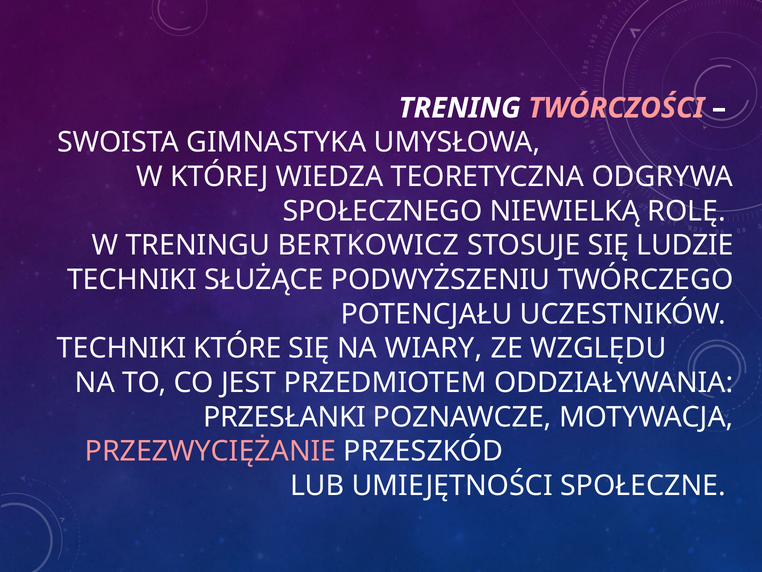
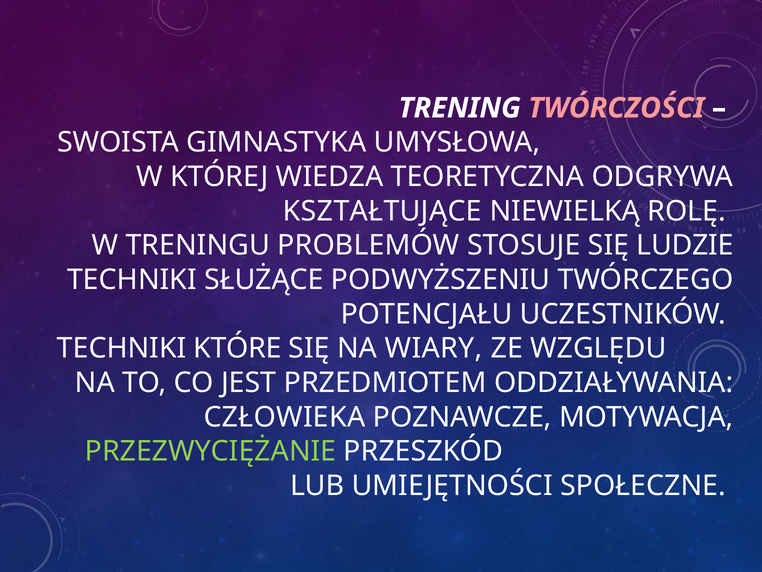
SPOŁECZNEGO: SPOŁECZNEGO -> KSZTAŁTUJĄCE (382, 211)
BERTKOWICZ: BERTKOWICZ -> PROBLEMÓW (368, 245)
PRZESŁANKI: PRZESŁANKI -> CZŁOWIEKA (284, 417)
PRZEZWYCIĘŻANIE colour: pink -> light green (211, 451)
